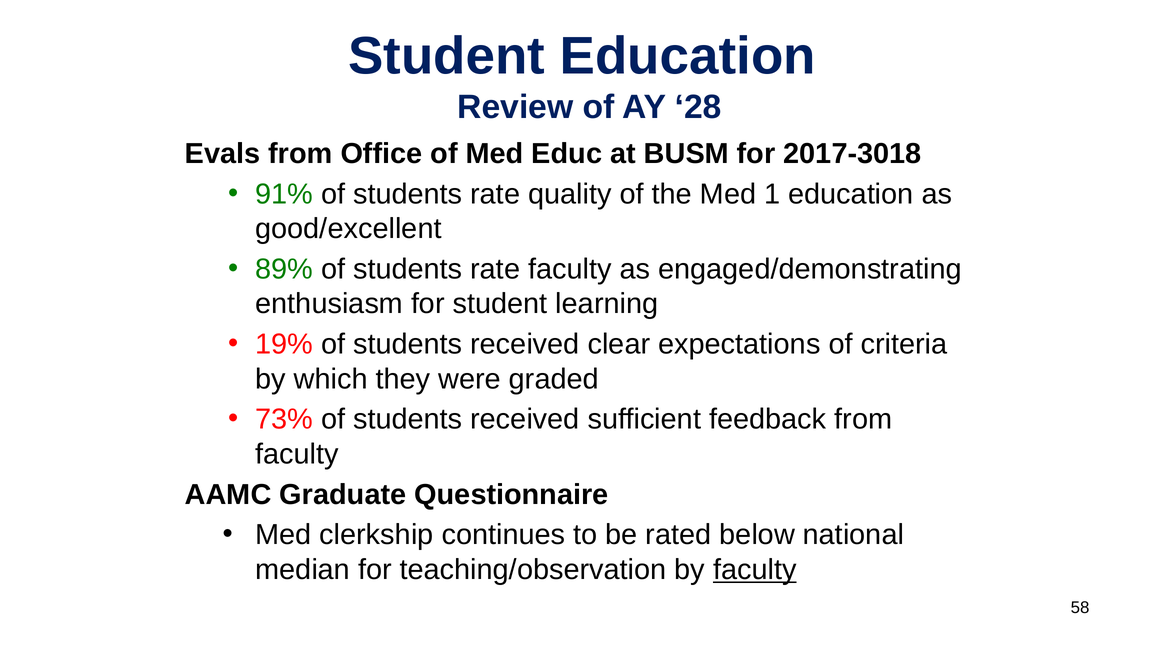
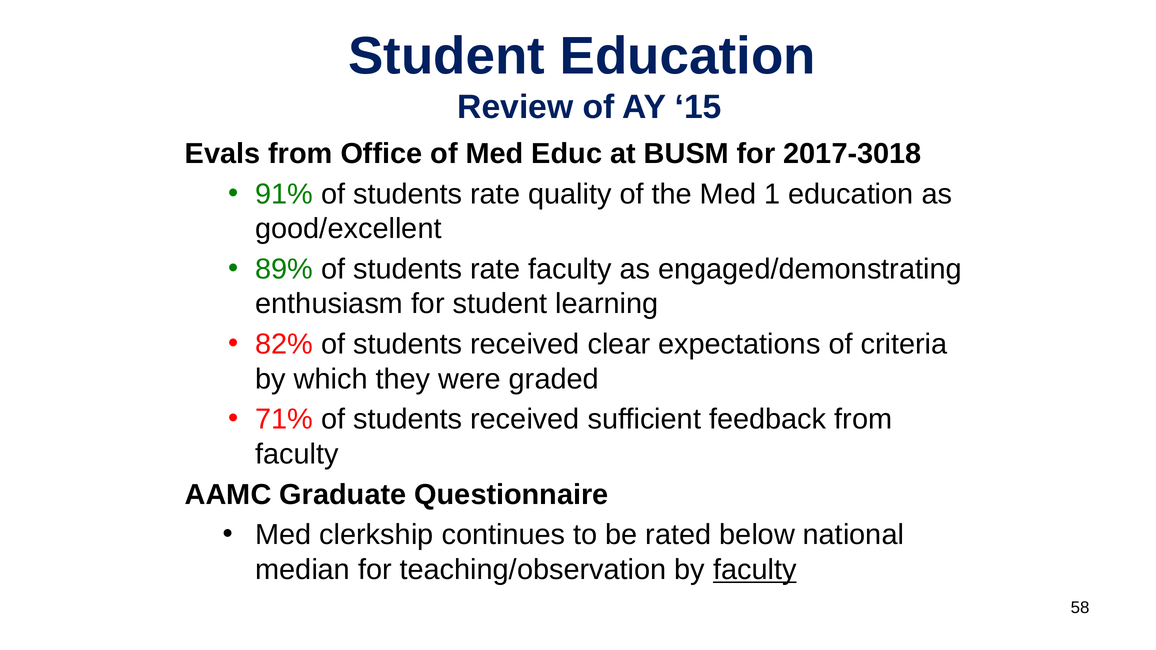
28: 28 -> 15 (698, 107)
19%: 19% -> 82% (284, 344)
73%: 73% -> 71% (284, 420)
